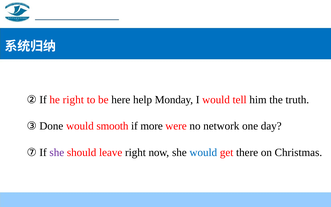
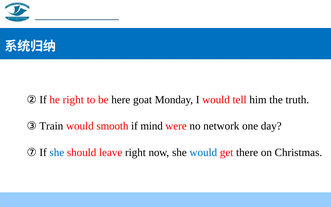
help: help -> goat (143, 100)
Done: Done -> Train (51, 126)
more: more -> mind (152, 126)
she colour: purple -> blue (57, 152)
